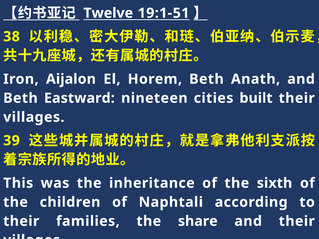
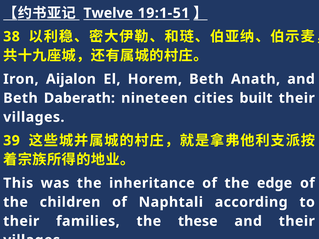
Eastward: Eastward -> Daberath (79, 98)
sixth: sixth -> edge (275, 183)
share: share -> these (198, 221)
